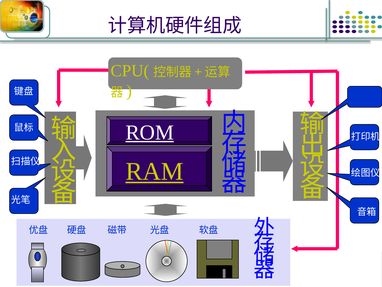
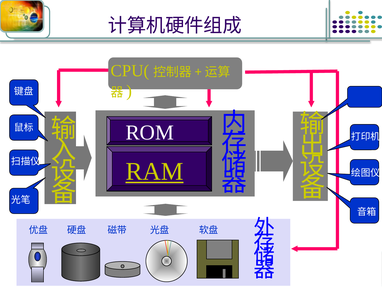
ROM underline: present -> none (150, 132)
